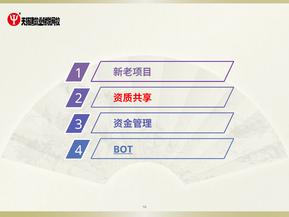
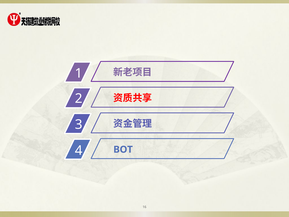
BOT underline: present -> none (123, 149)
